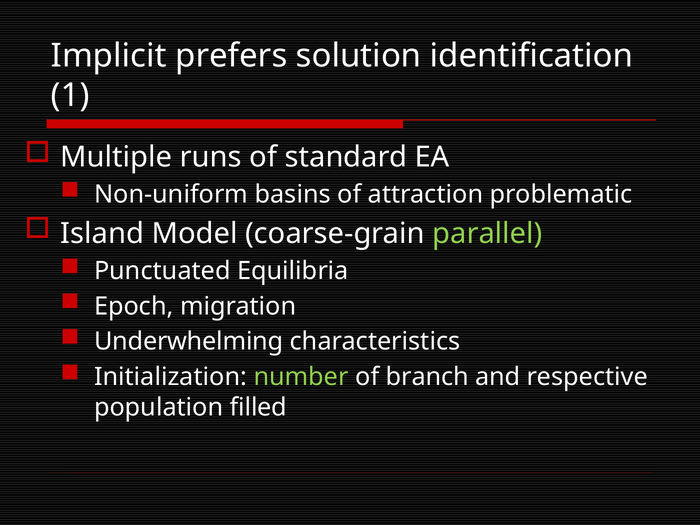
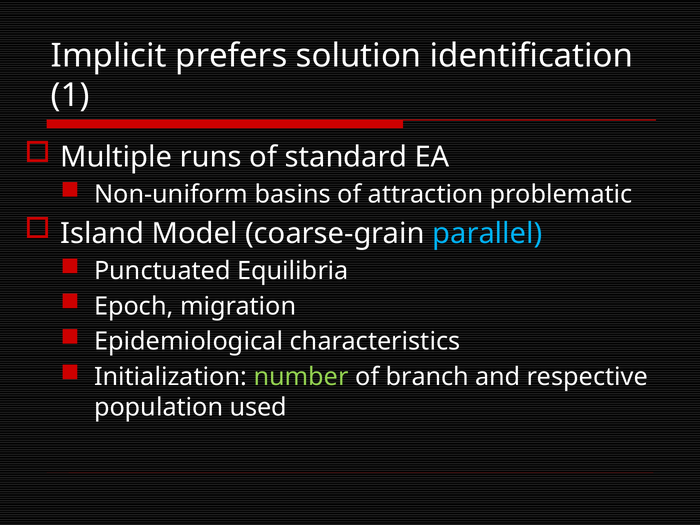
parallel colour: light green -> light blue (487, 233)
Underwhelming: Underwhelming -> Epidemiological (189, 342)
filled: filled -> used (258, 407)
